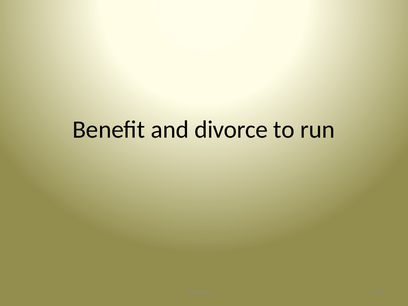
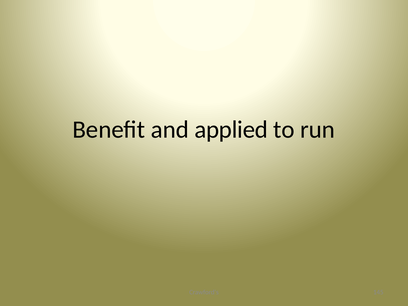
divorce: divorce -> applied (231, 130)
